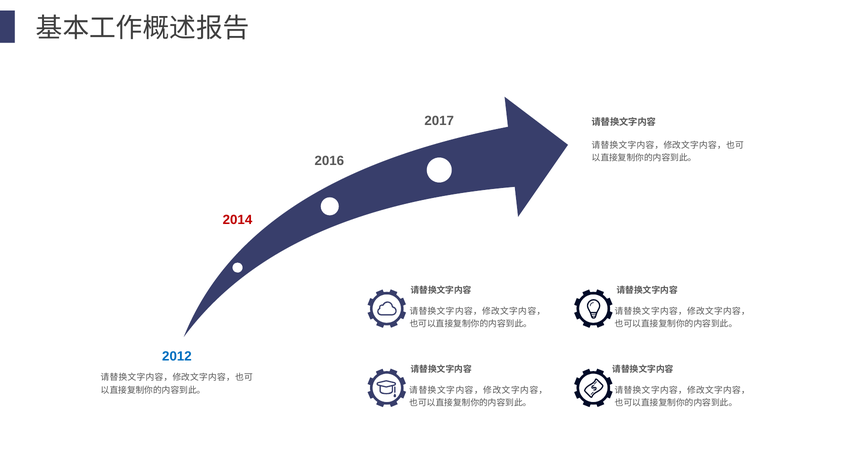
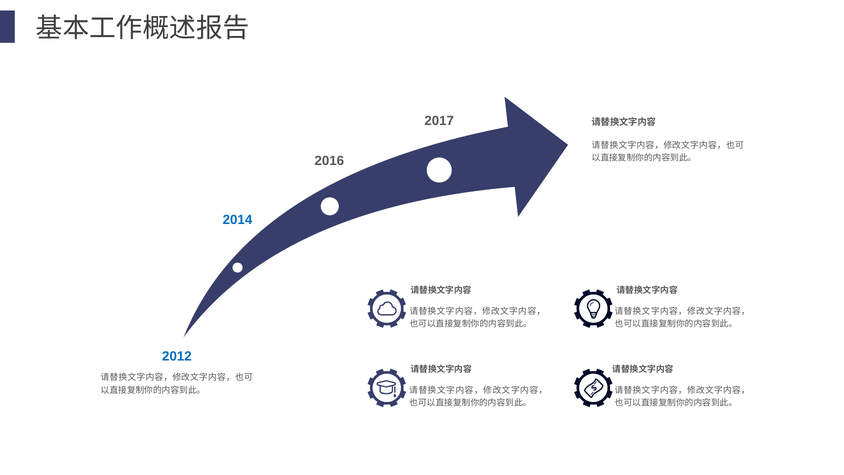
2014 colour: red -> blue (237, 220)
